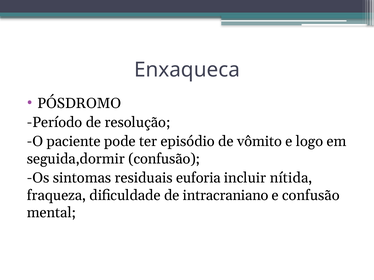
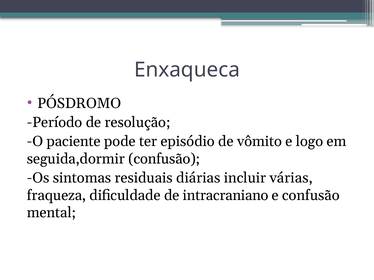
euforia: euforia -> diárias (198, 178)
nítida: nítida -> várias (291, 178)
